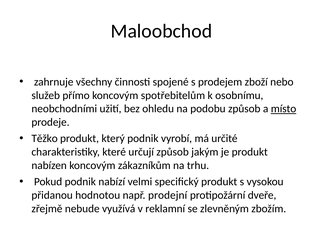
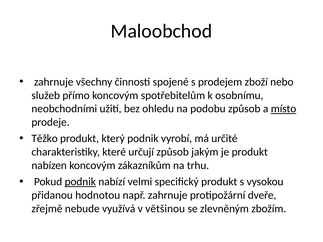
podnik underline: none -> present (80, 182)
např prodejní: prodejní -> zahrnuje (168, 195)
reklamní: reklamní -> většinou (165, 209)
